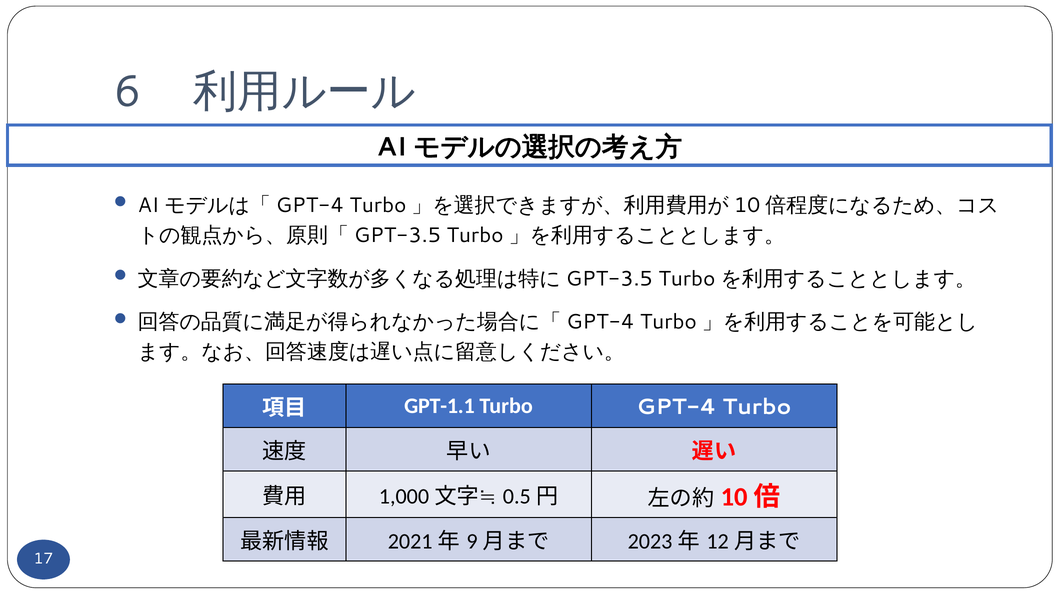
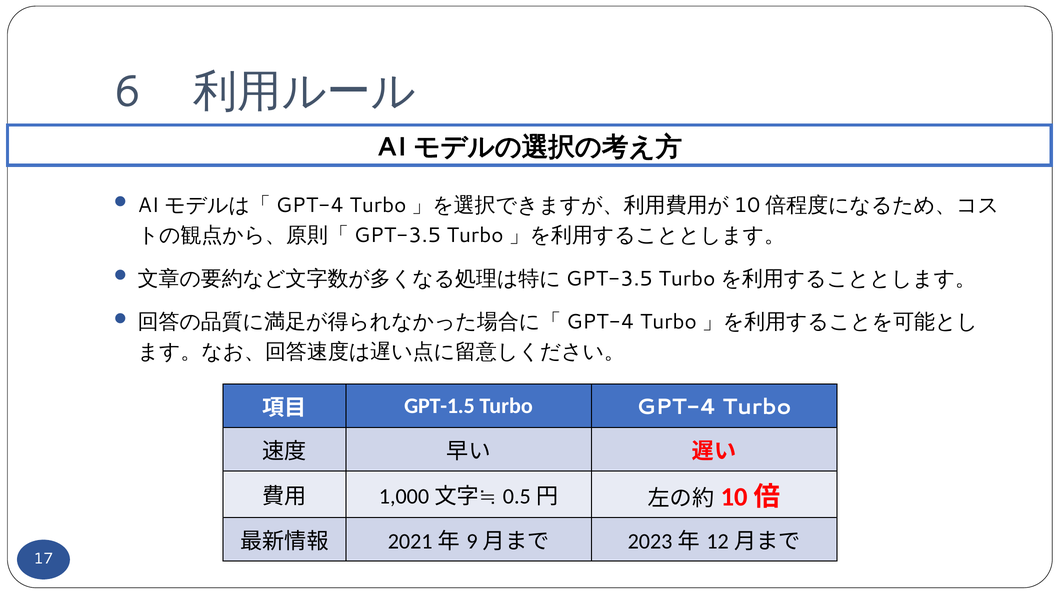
GPT-1.1: GPT-1.1 -> GPT-1.5 (439, 406)
